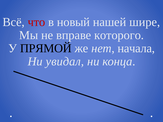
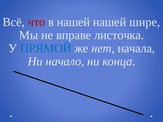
в новый: новый -> нашей (73, 22)
которого: которого -> листочка (119, 35)
ПРЯМОЙ colour: black -> blue (46, 48)
увидал: увидал -> начало (65, 62)
